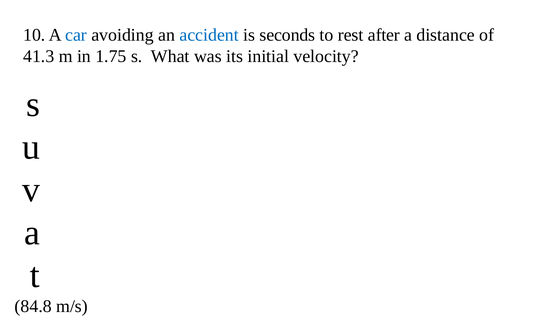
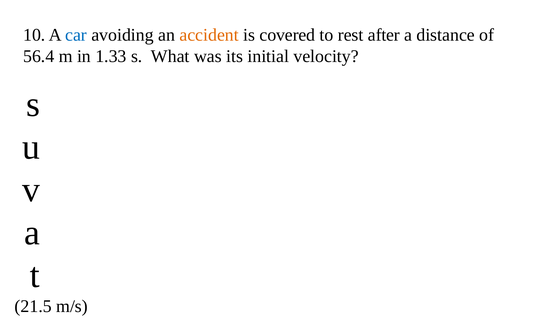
accident colour: blue -> orange (209, 35)
seconds: seconds -> covered (287, 35)
41.3: 41.3 -> 56.4 (39, 56)
1.75: 1.75 -> 1.33 (111, 56)
84.8: 84.8 -> 21.5 (33, 307)
